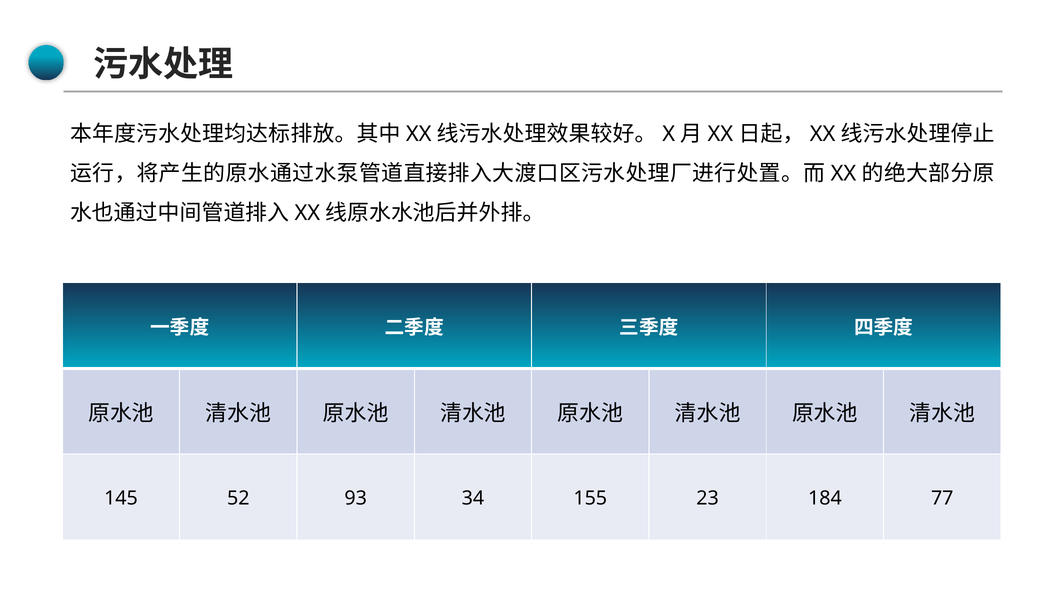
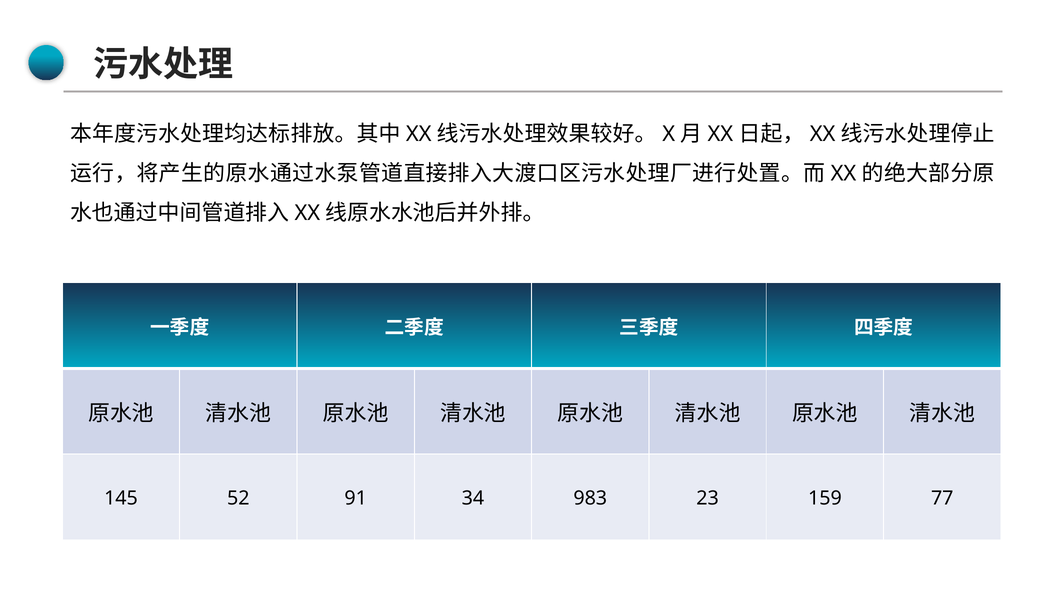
93: 93 -> 91 (356, 498)
155: 155 -> 983 (590, 498)
184: 184 -> 159 (825, 498)
